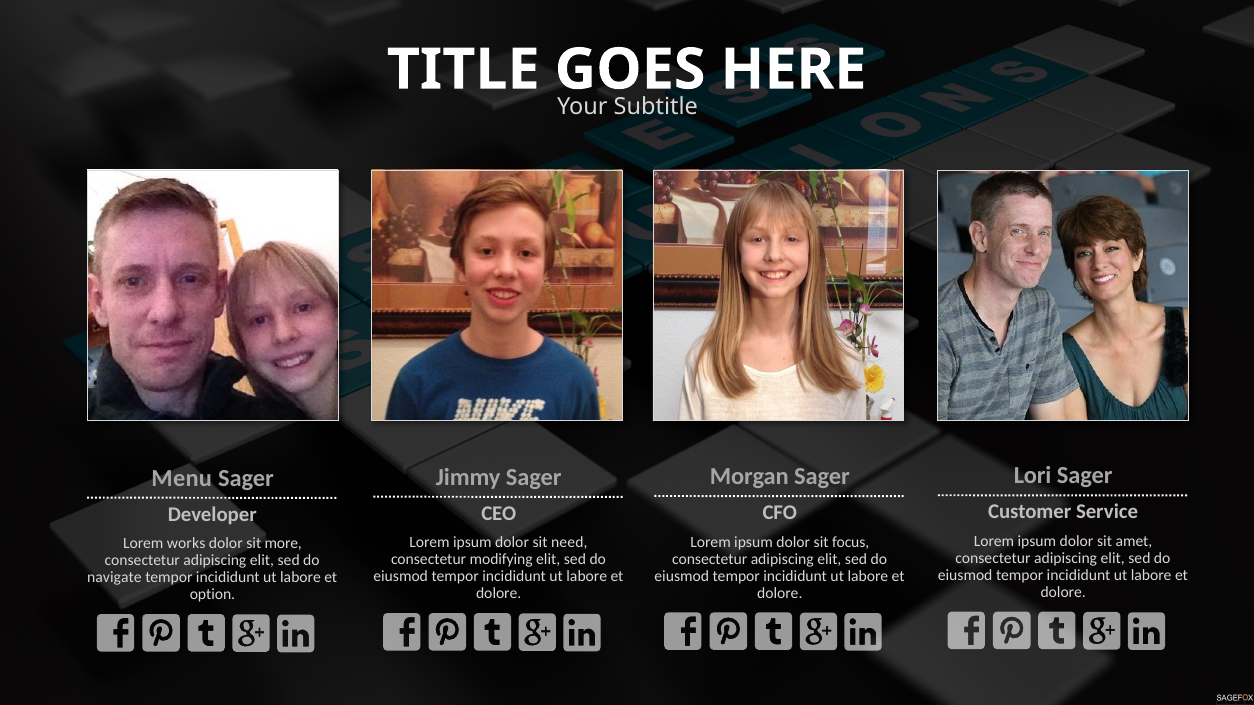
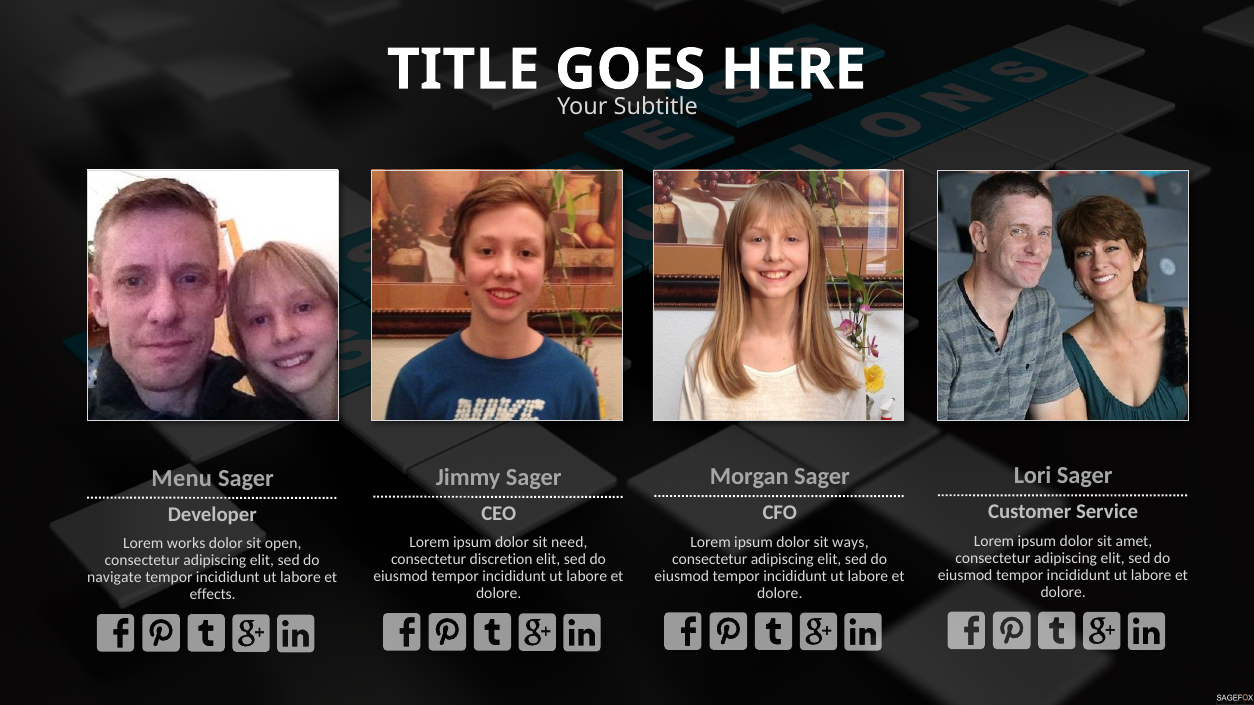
focus: focus -> ways (850, 542)
more: more -> open (283, 544)
modifying: modifying -> discretion (501, 560)
option: option -> effects (213, 595)
